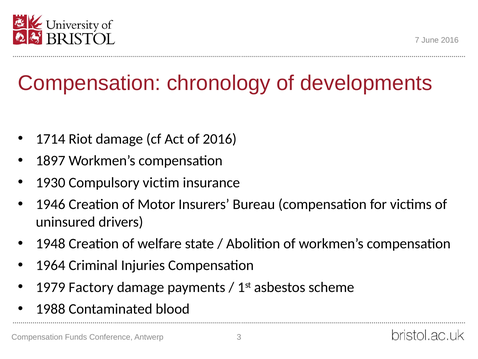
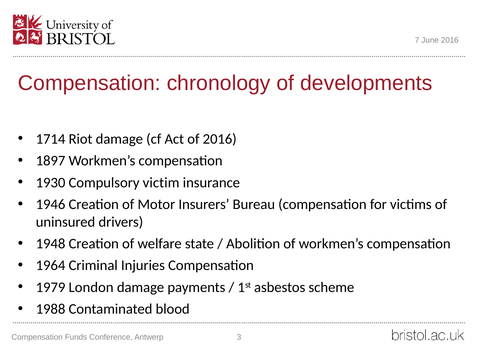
Factory: Factory -> London (91, 287)
